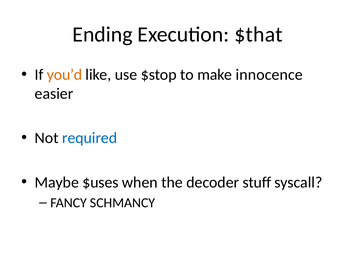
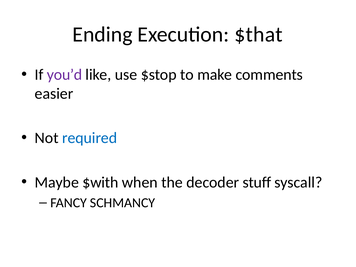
you’d colour: orange -> purple (65, 75)
innocence: innocence -> comments (269, 75)
$uses: $uses -> $with (100, 182)
